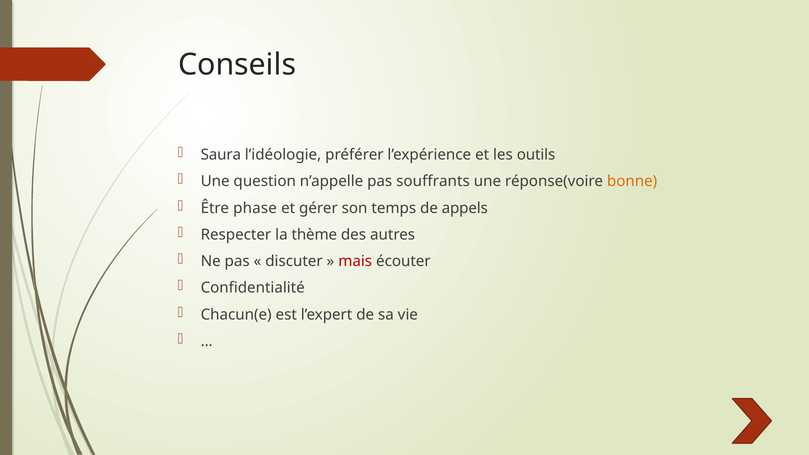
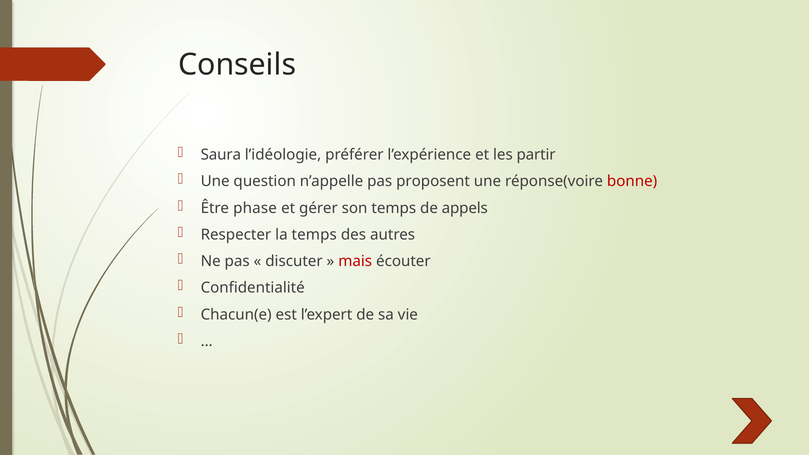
outils: outils -> partir (536, 155)
souffrants: souffrants -> proposent (433, 181)
bonne colour: orange -> red (632, 181)
la thème: thème -> temps (314, 235)
